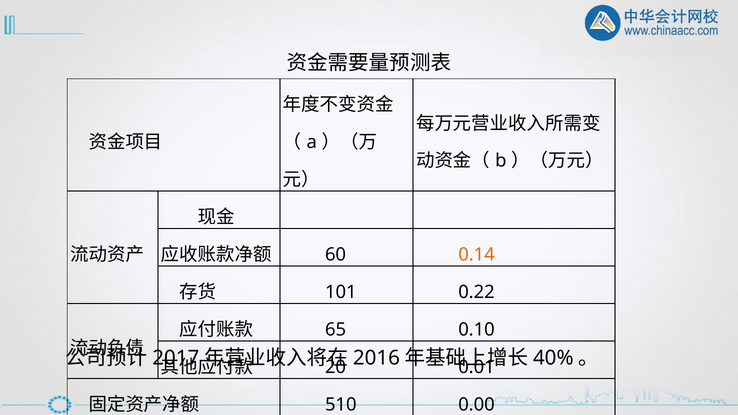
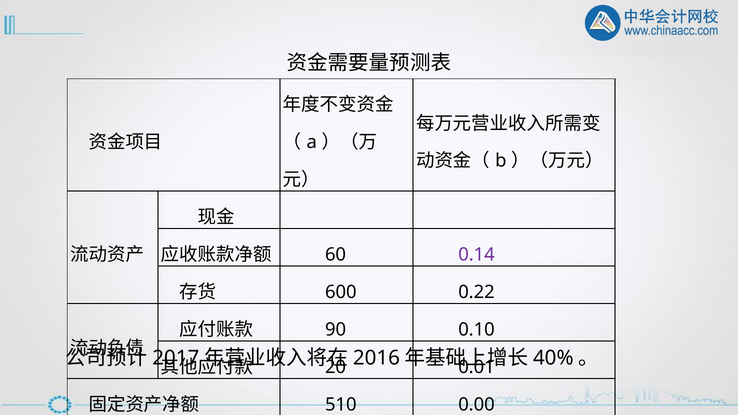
0.14 colour: orange -> purple (477, 255)
101: 101 -> 600 (341, 292)
65: 65 -> 90 (336, 330)
